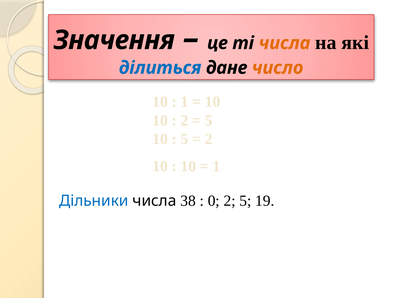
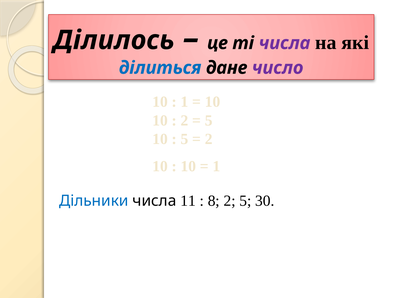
Значення: Значення -> Ділилось (114, 40)
числа colour: orange -> purple (285, 43)
число colour: orange -> purple (278, 68)
38: 38 -> 11 (188, 201)
0: 0 -> 8 (214, 201)
19: 19 -> 30 (265, 201)
